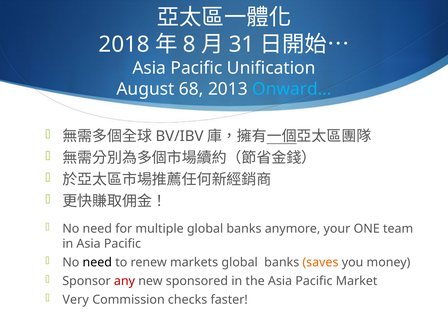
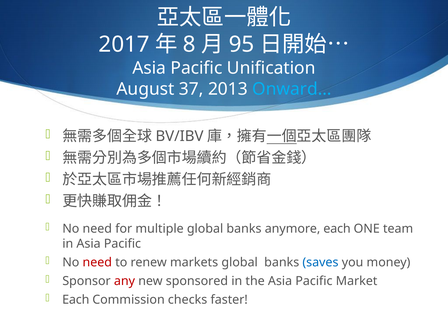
2018: 2018 -> 2017 (124, 44)
31: 31 -> 95 (242, 44)
68: 68 -> 37 (191, 89)
anymore your: your -> each (337, 229)
need colour: black -> red (97, 262)
saves colour: orange -> blue (320, 262)
Very: Very -> Each (76, 300)
